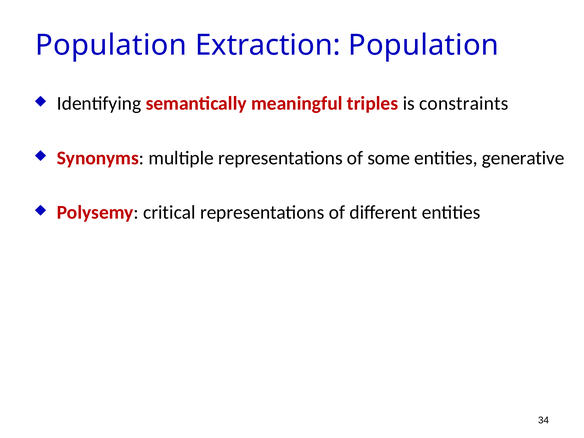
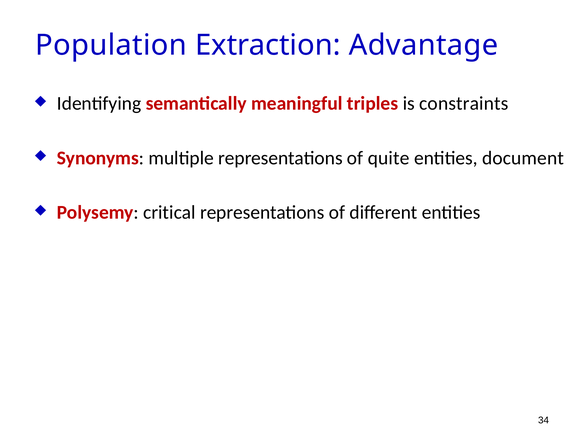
Extraction Population: Population -> Advantage (424, 45)
some: some -> quite (389, 158)
generative: generative -> document (523, 158)
